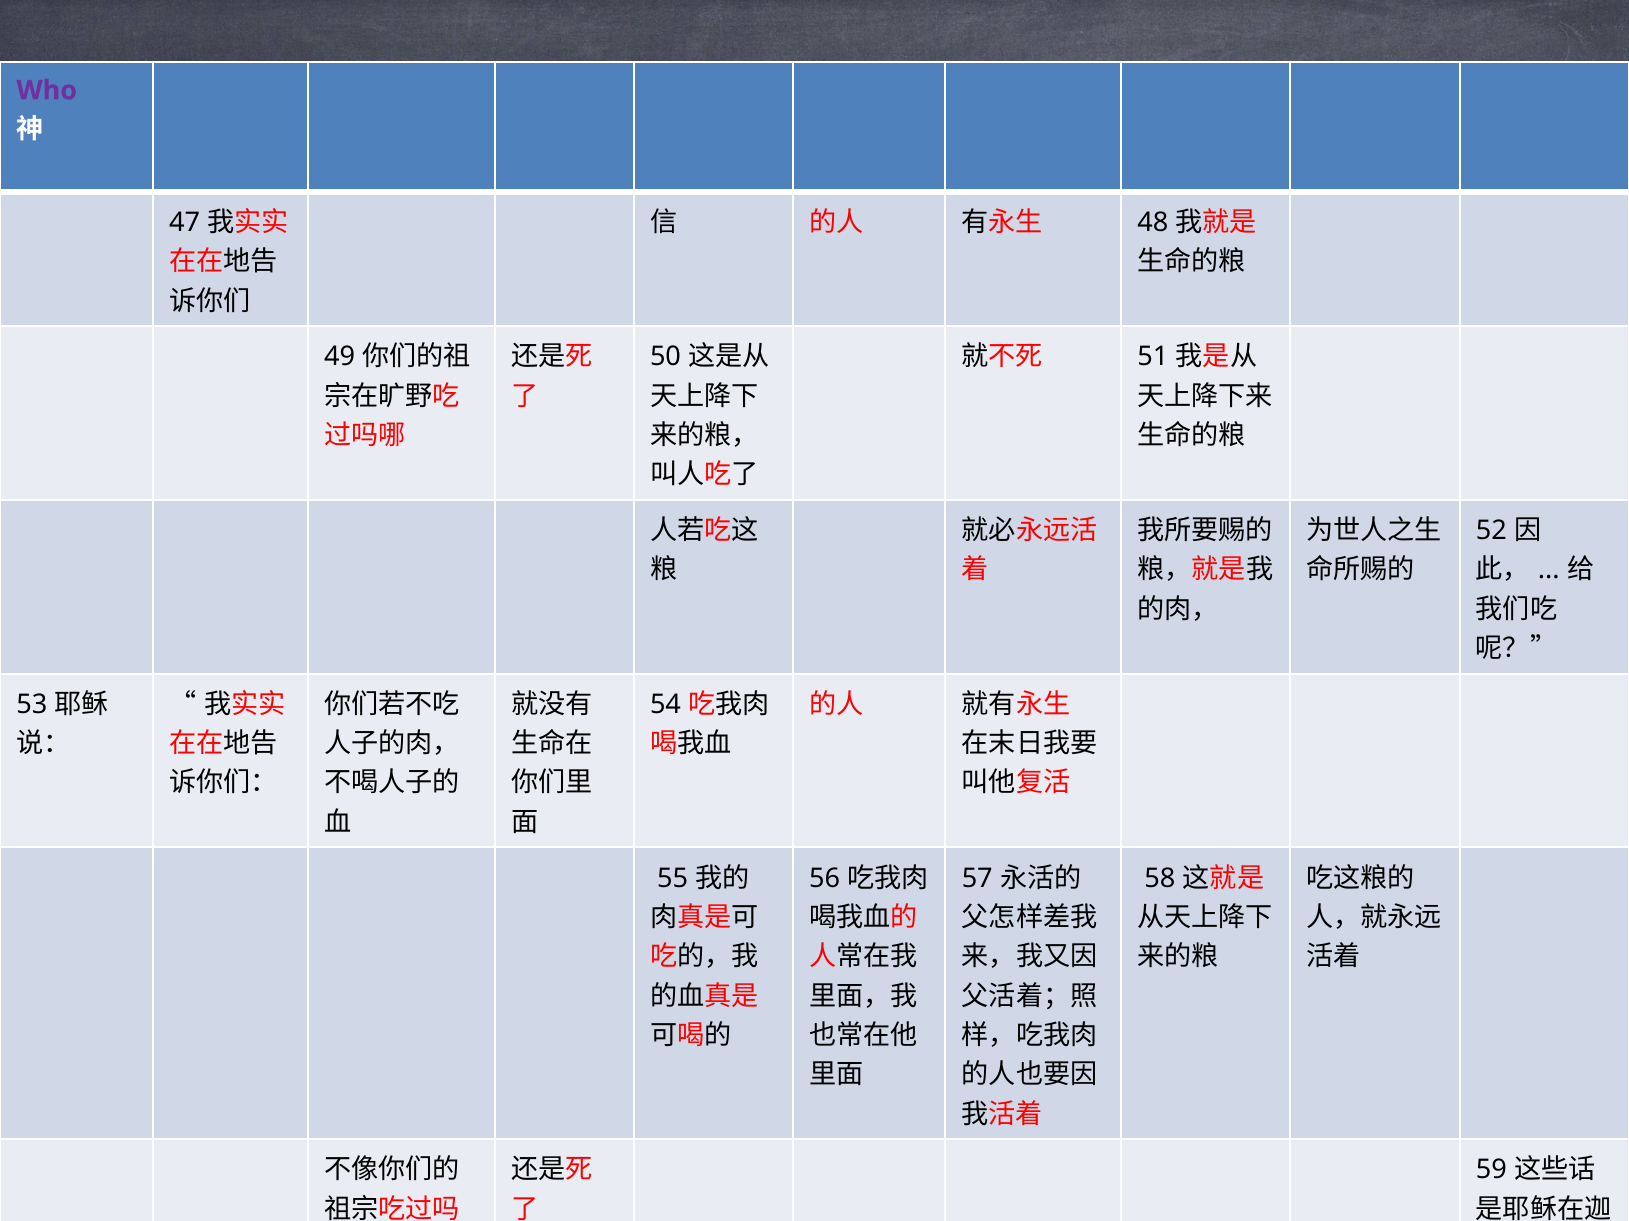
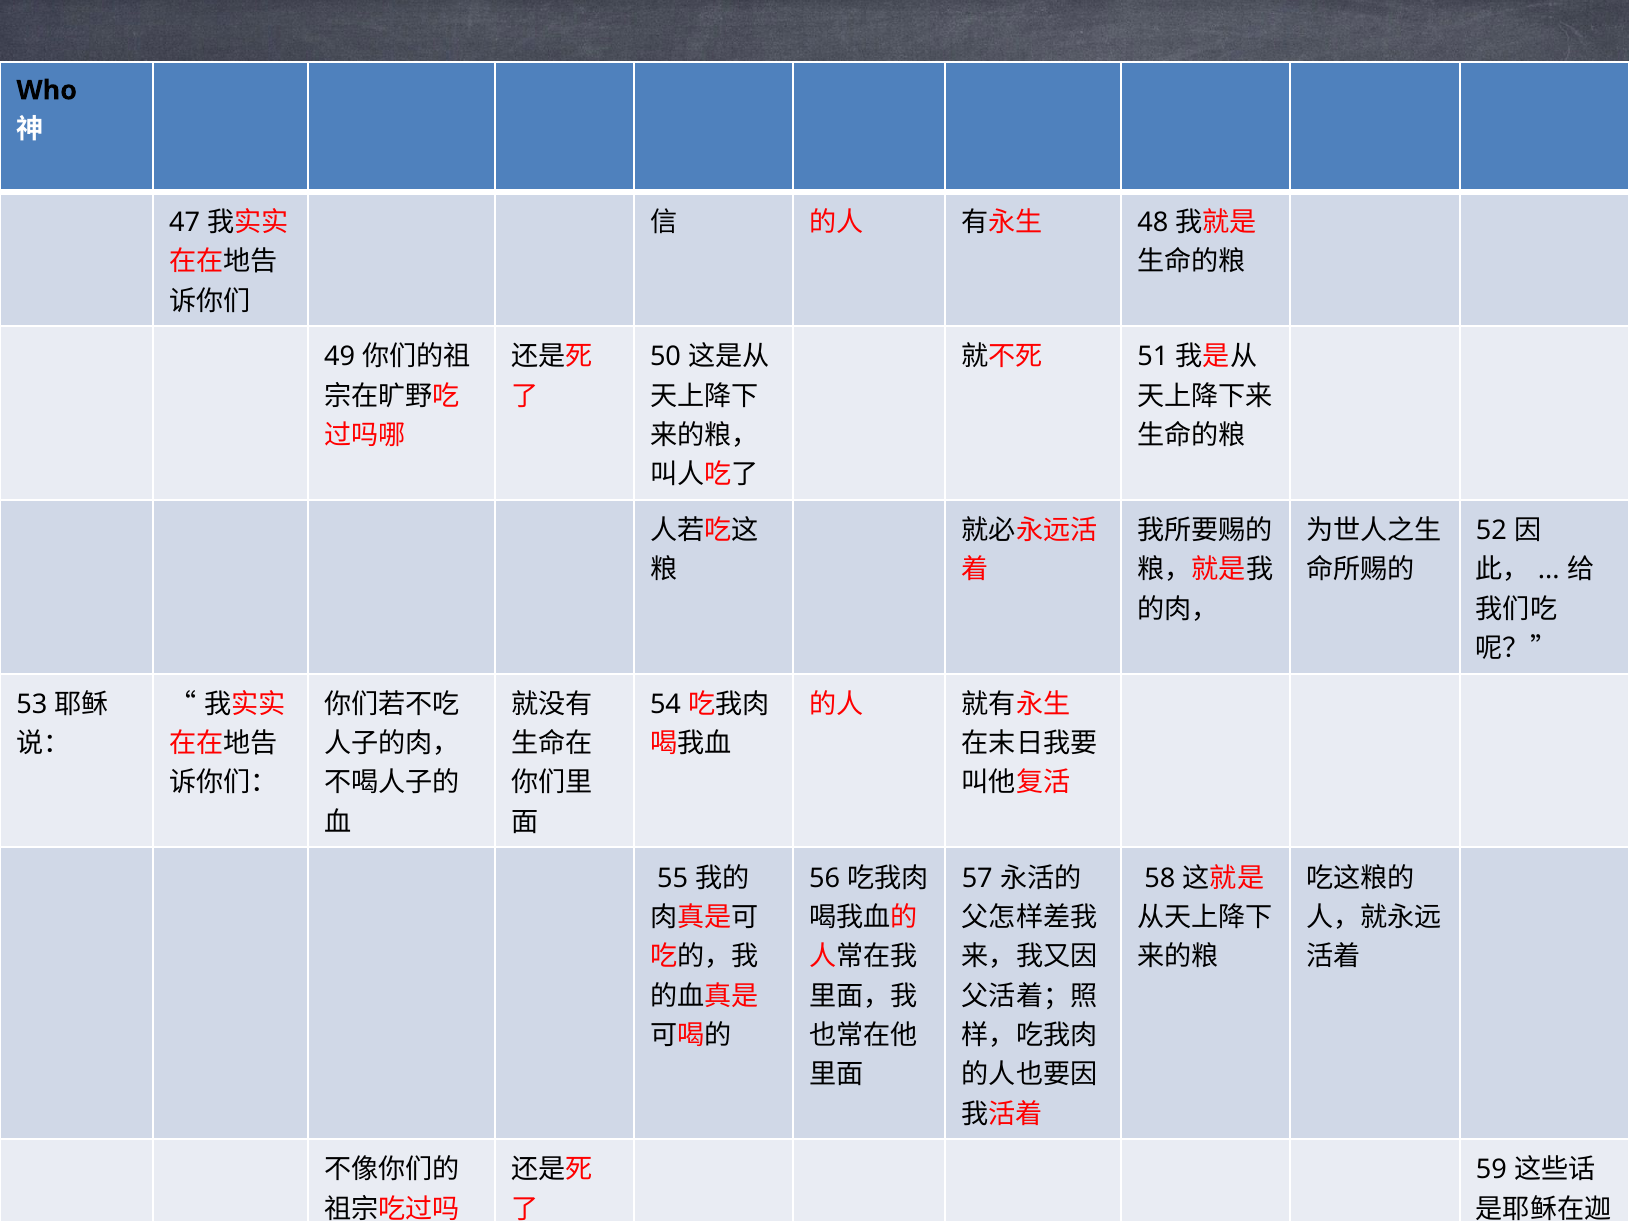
Who colour: purple -> black (47, 90)
